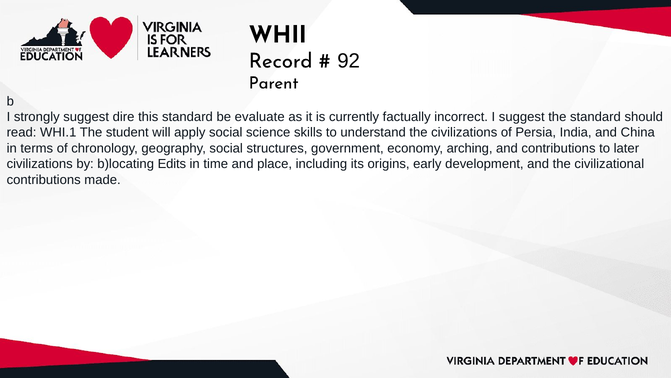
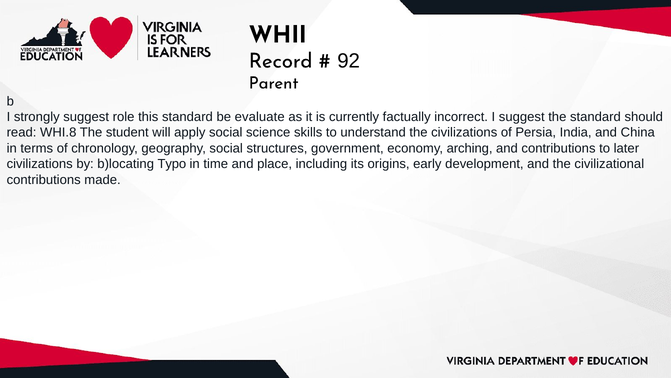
dire: dire -> role (124, 117)
WHI.1: WHI.1 -> WHI.8 (58, 132)
Edits: Edits -> Typo (172, 164)
